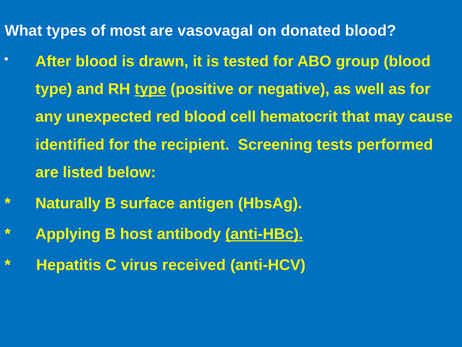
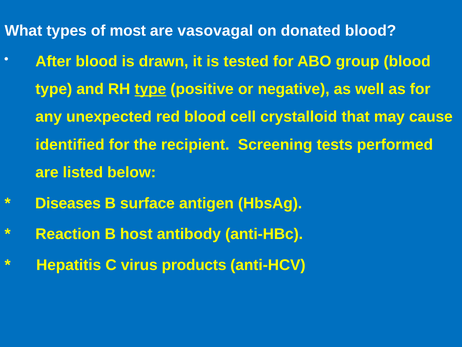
hematocrit: hematocrit -> crystalloid (299, 117)
Naturally: Naturally -> Diseases (68, 203)
Applying: Applying -> Reaction (68, 234)
anti-HBc underline: present -> none (264, 234)
received: received -> products (194, 265)
